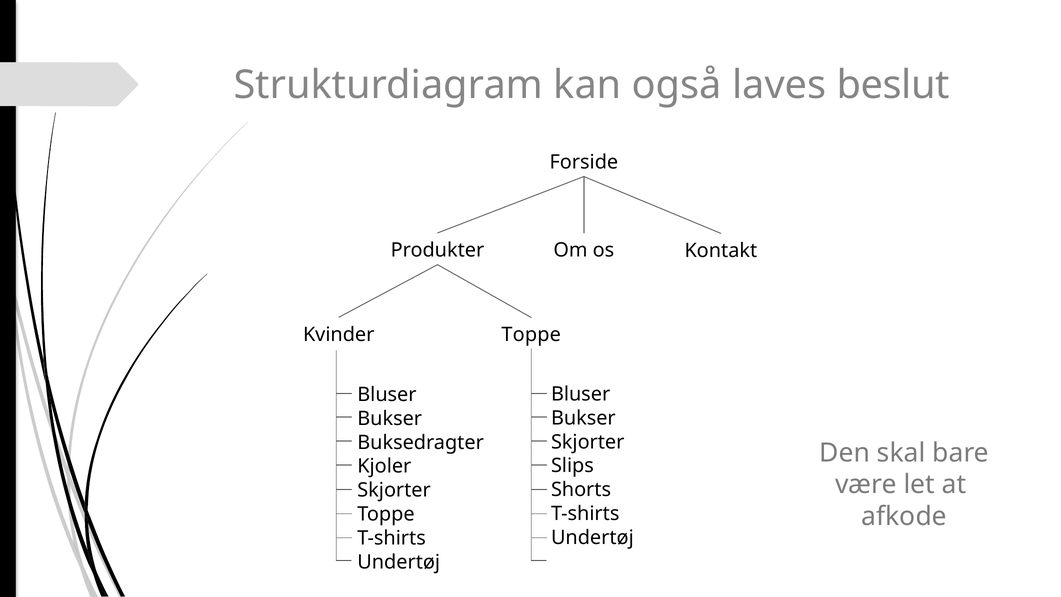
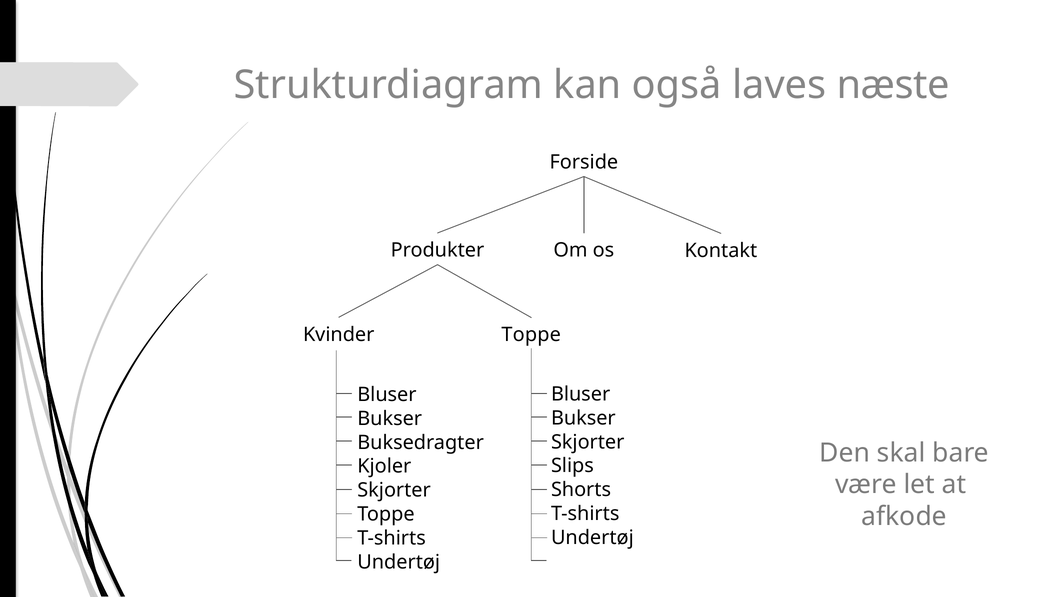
beslut: beslut -> næste (893, 85)
